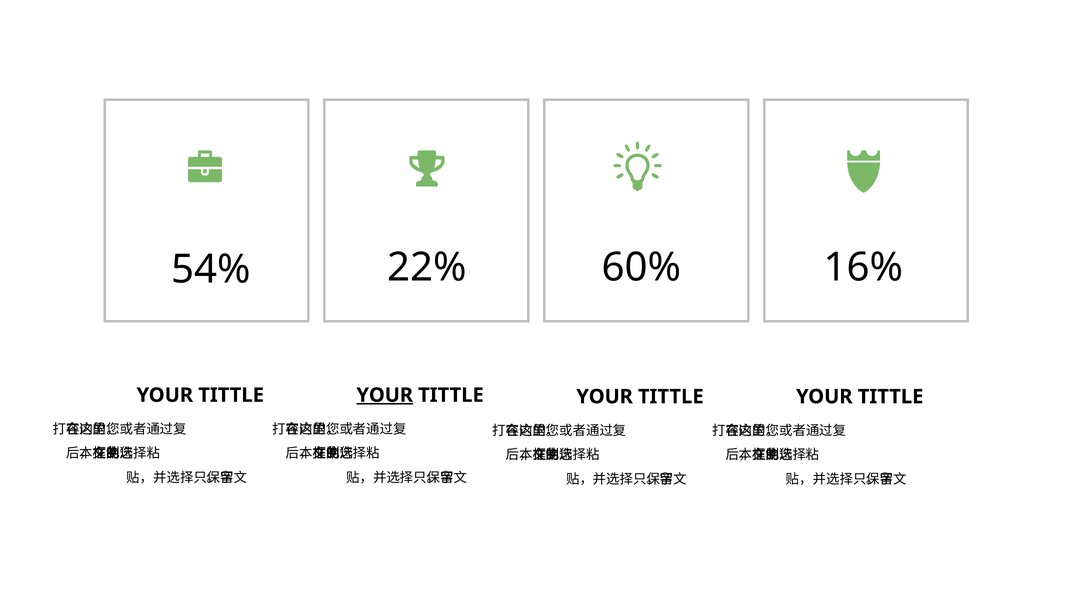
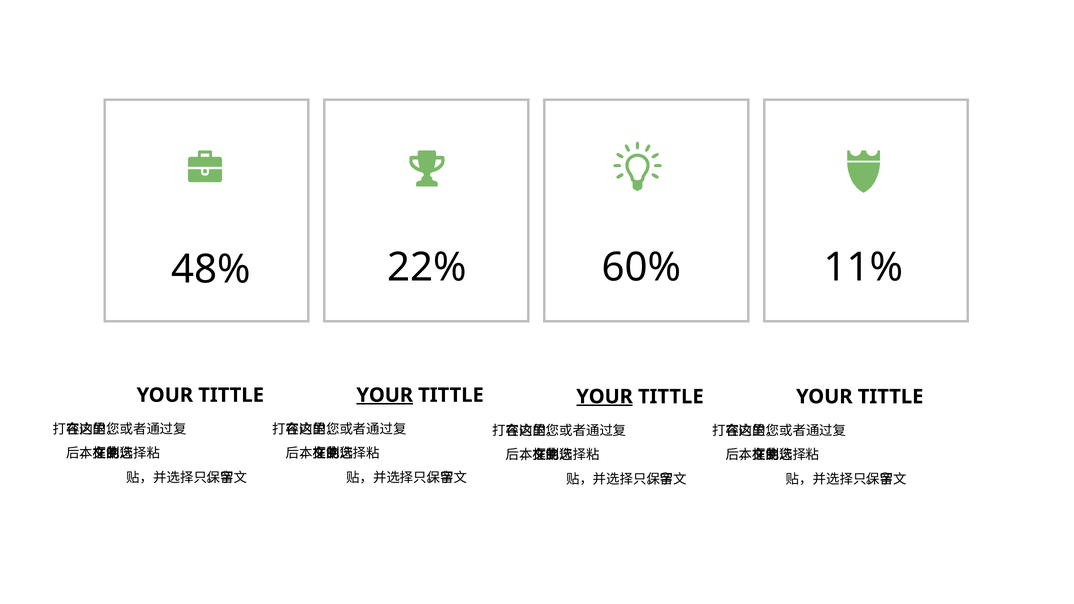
16%: 16% -> 11% (864, 268)
54%: 54% -> 48% (211, 270)
YOUR underline: none -> present (605, 397)
